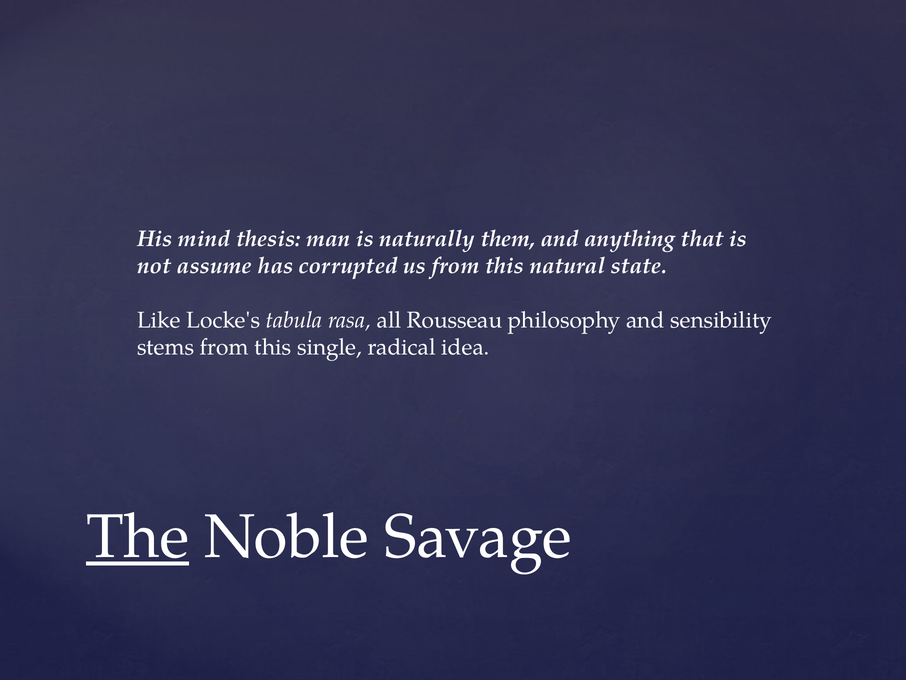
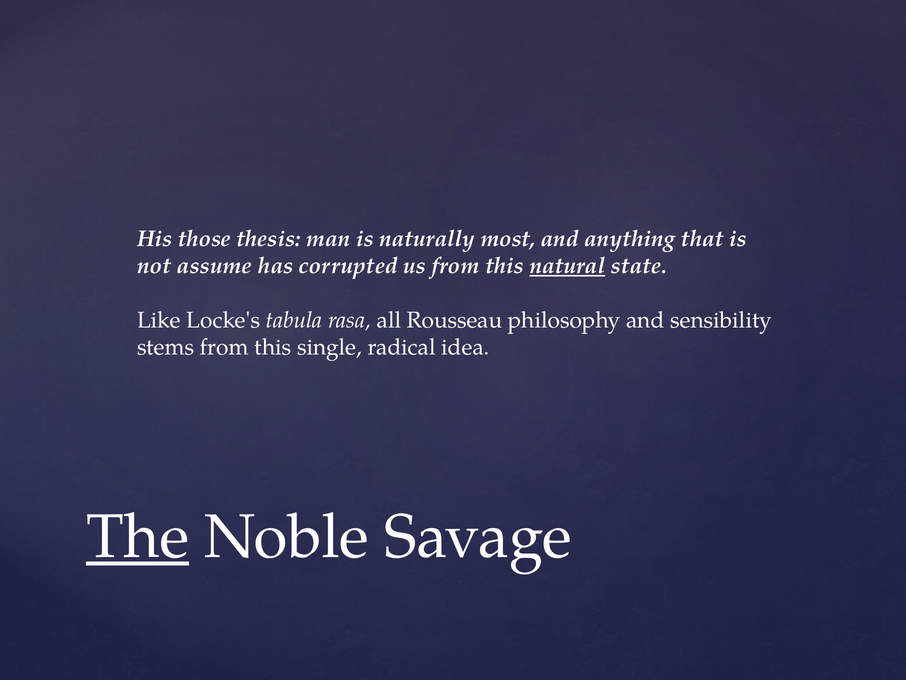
mind: mind -> those (204, 239)
them: them -> most (508, 239)
natural underline: none -> present (567, 266)
